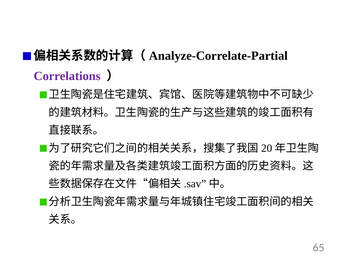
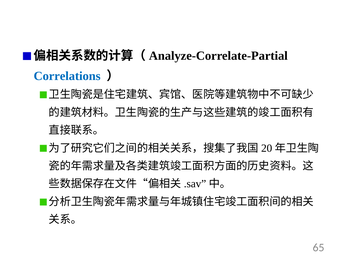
Correlations colour: purple -> blue (67, 76)
